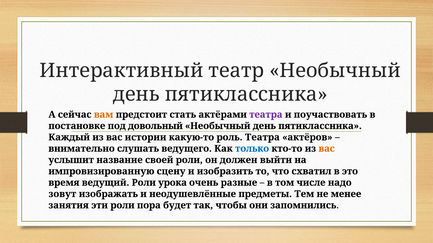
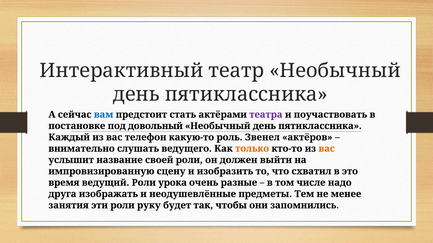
вам colour: orange -> blue (104, 115)
истории: истории -> телефон (146, 138)
роль Театра: Театра -> Звенел (262, 138)
только colour: blue -> orange (252, 149)
зовут: зовут -> друга (62, 194)
пора: пора -> руку (149, 206)
